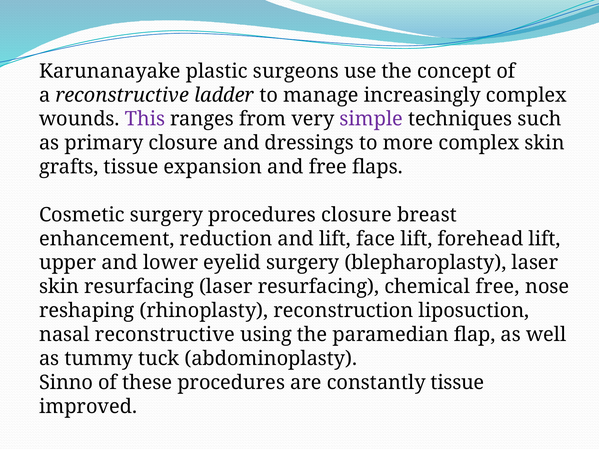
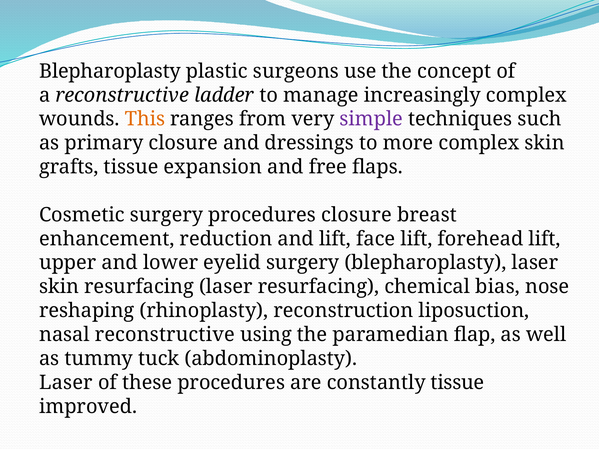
Karunanayake: Karunanayake -> Blepharoplasty (110, 71)
This colour: purple -> orange (145, 119)
chemical free: free -> bias (498, 287)
Sinno: Sinno -> Laser (66, 383)
